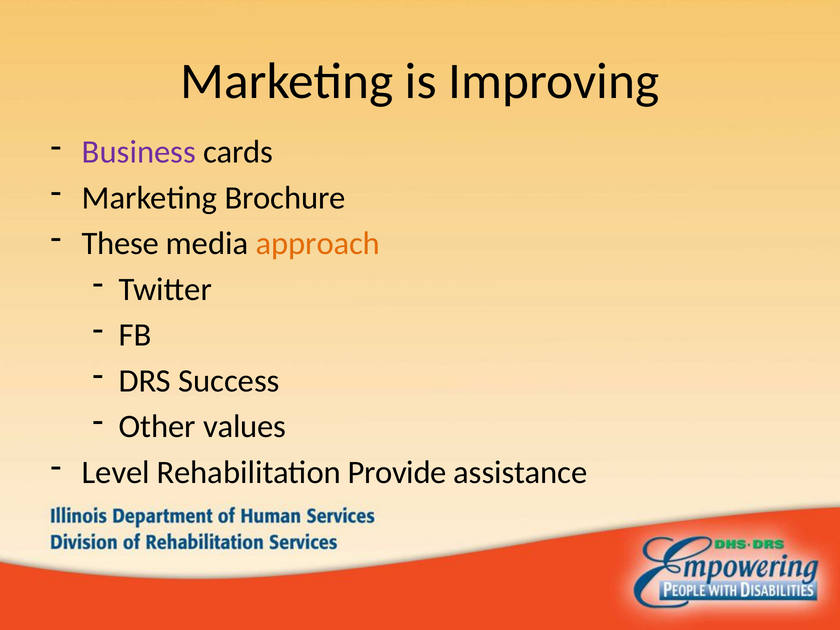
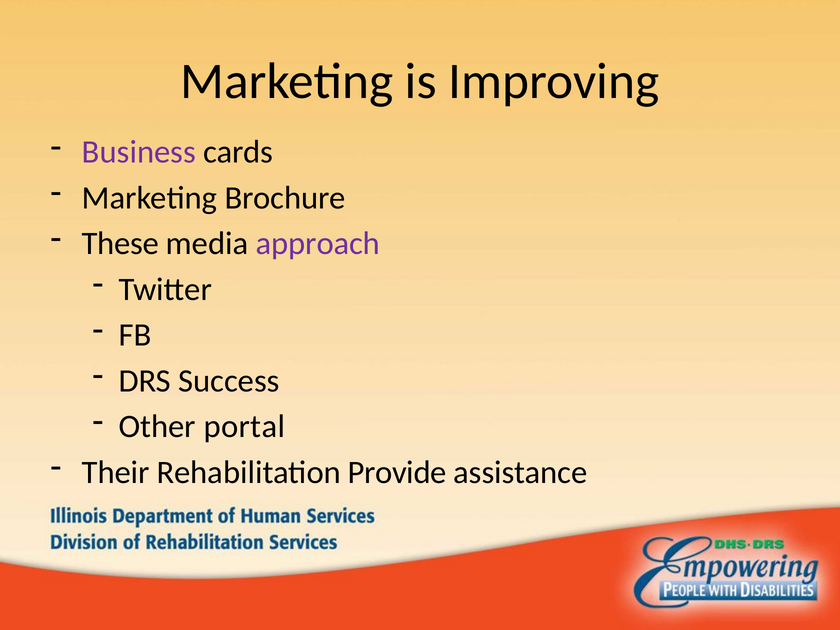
approach colour: orange -> purple (318, 244)
values: values -> portal (244, 427)
Level: Level -> Their (116, 472)
